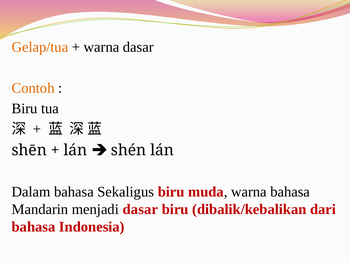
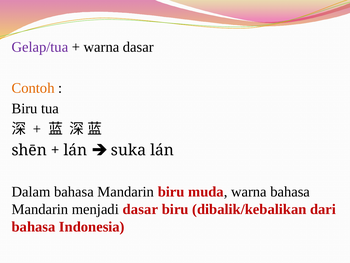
Gelap/tua colour: orange -> purple (40, 47)
shén: shén -> suka (129, 150)
Dalam bahasa Sekaligus: Sekaligus -> Mandarin (126, 191)
